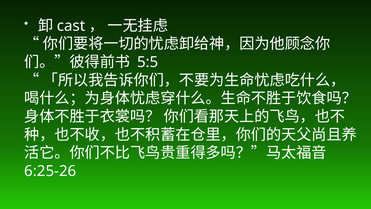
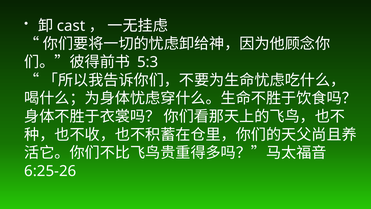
5:5: 5:5 -> 5:3 (148, 62)
